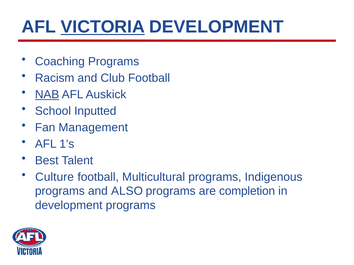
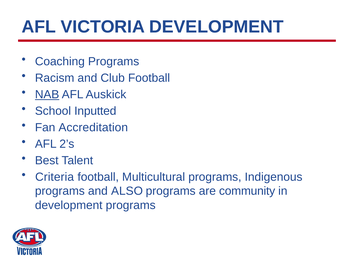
VICTORIA underline: present -> none (103, 27)
Management: Management -> Accreditation (93, 128)
1’s: 1’s -> 2’s (67, 144)
Culture: Culture -> Criteria (55, 177)
completion: completion -> community (247, 191)
